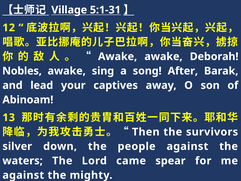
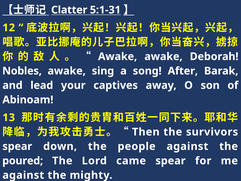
Village: Village -> Clatter (69, 10)
silver: silver -> spear (17, 146)
waters: waters -> poured (23, 161)
